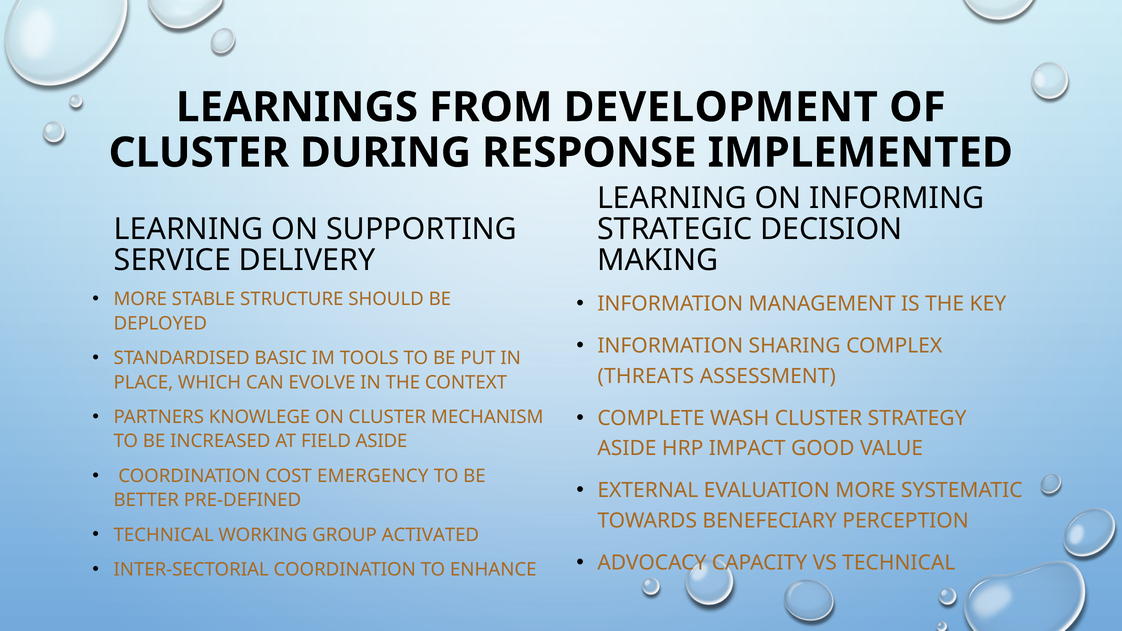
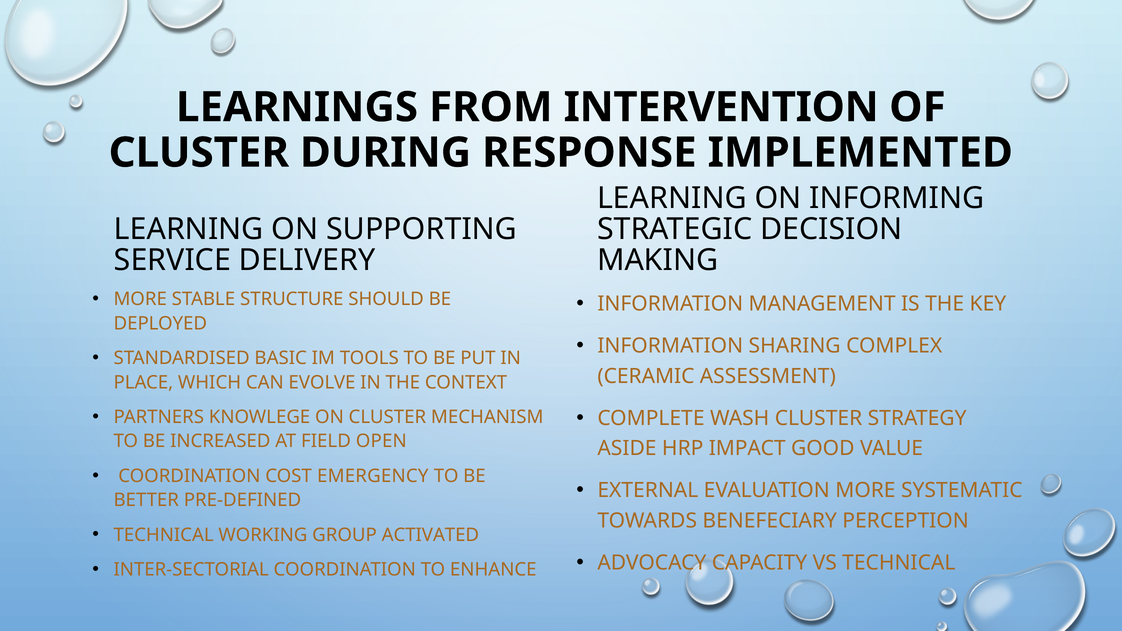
DEVELOPMENT: DEVELOPMENT -> INTERVENTION (721, 107)
THREATS: THREATS -> CERAMIC (646, 376)
FIELD ASIDE: ASIDE -> OPEN (381, 441)
